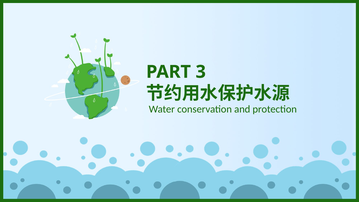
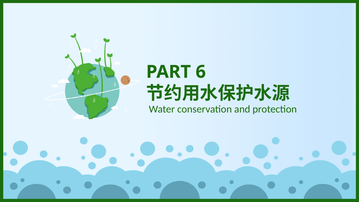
3: 3 -> 6 (201, 72)
